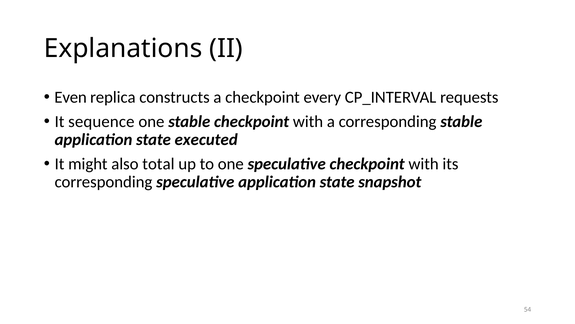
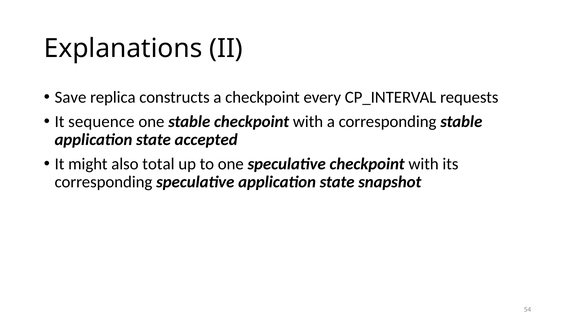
Even: Even -> Save (70, 97)
executed: executed -> accepted (206, 139)
